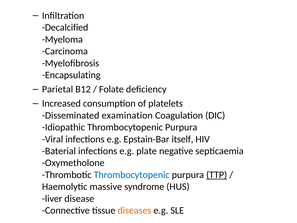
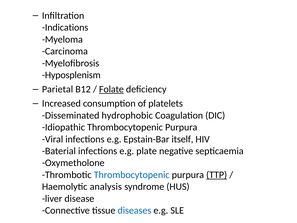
Decalcified: Decalcified -> Indications (65, 27)
Encapsulating: Encapsulating -> Hyposplenism (71, 75)
Folate underline: none -> present (111, 89)
examination: examination -> hydrophobic (127, 115)
massive: massive -> analysis (106, 186)
diseases colour: orange -> blue (134, 210)
